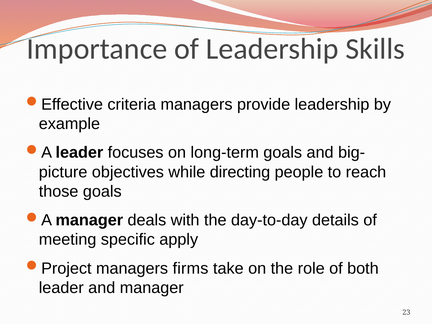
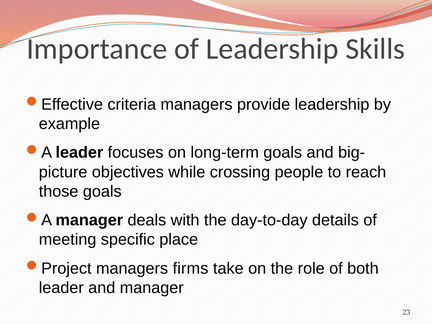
directing: directing -> crossing (240, 172)
apply: apply -> place (179, 240)
